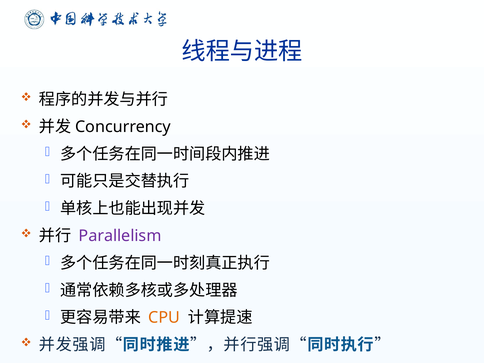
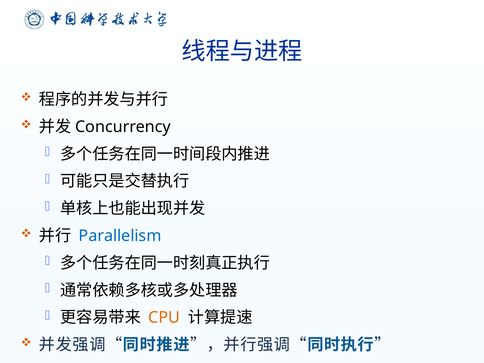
Parallelism colour: purple -> blue (120, 236)
